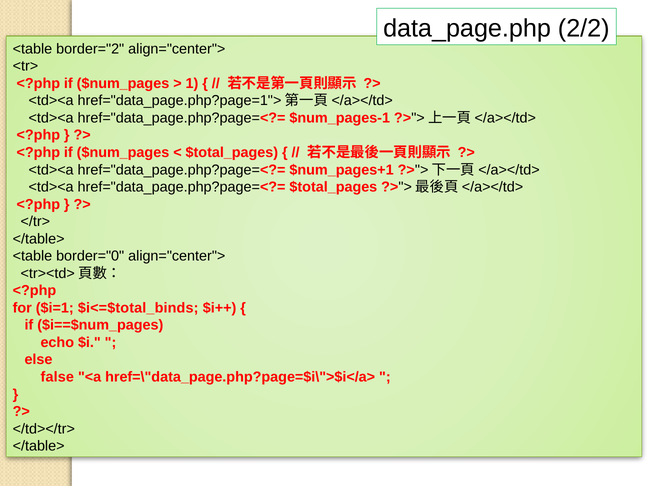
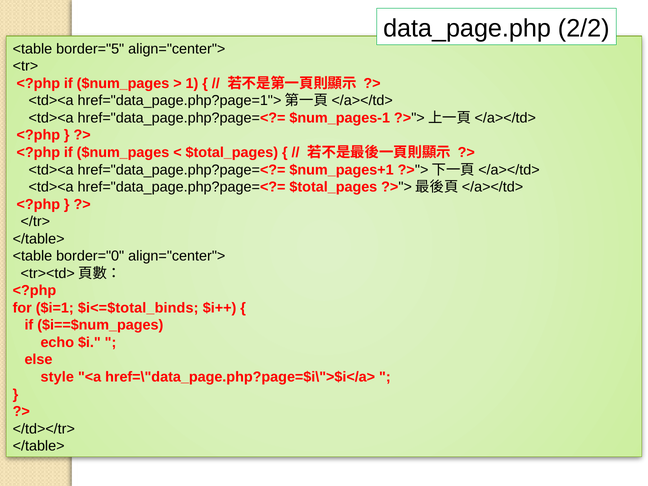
border="2: border="2 -> border="5 (90, 49)
false: false -> style (57, 377)
